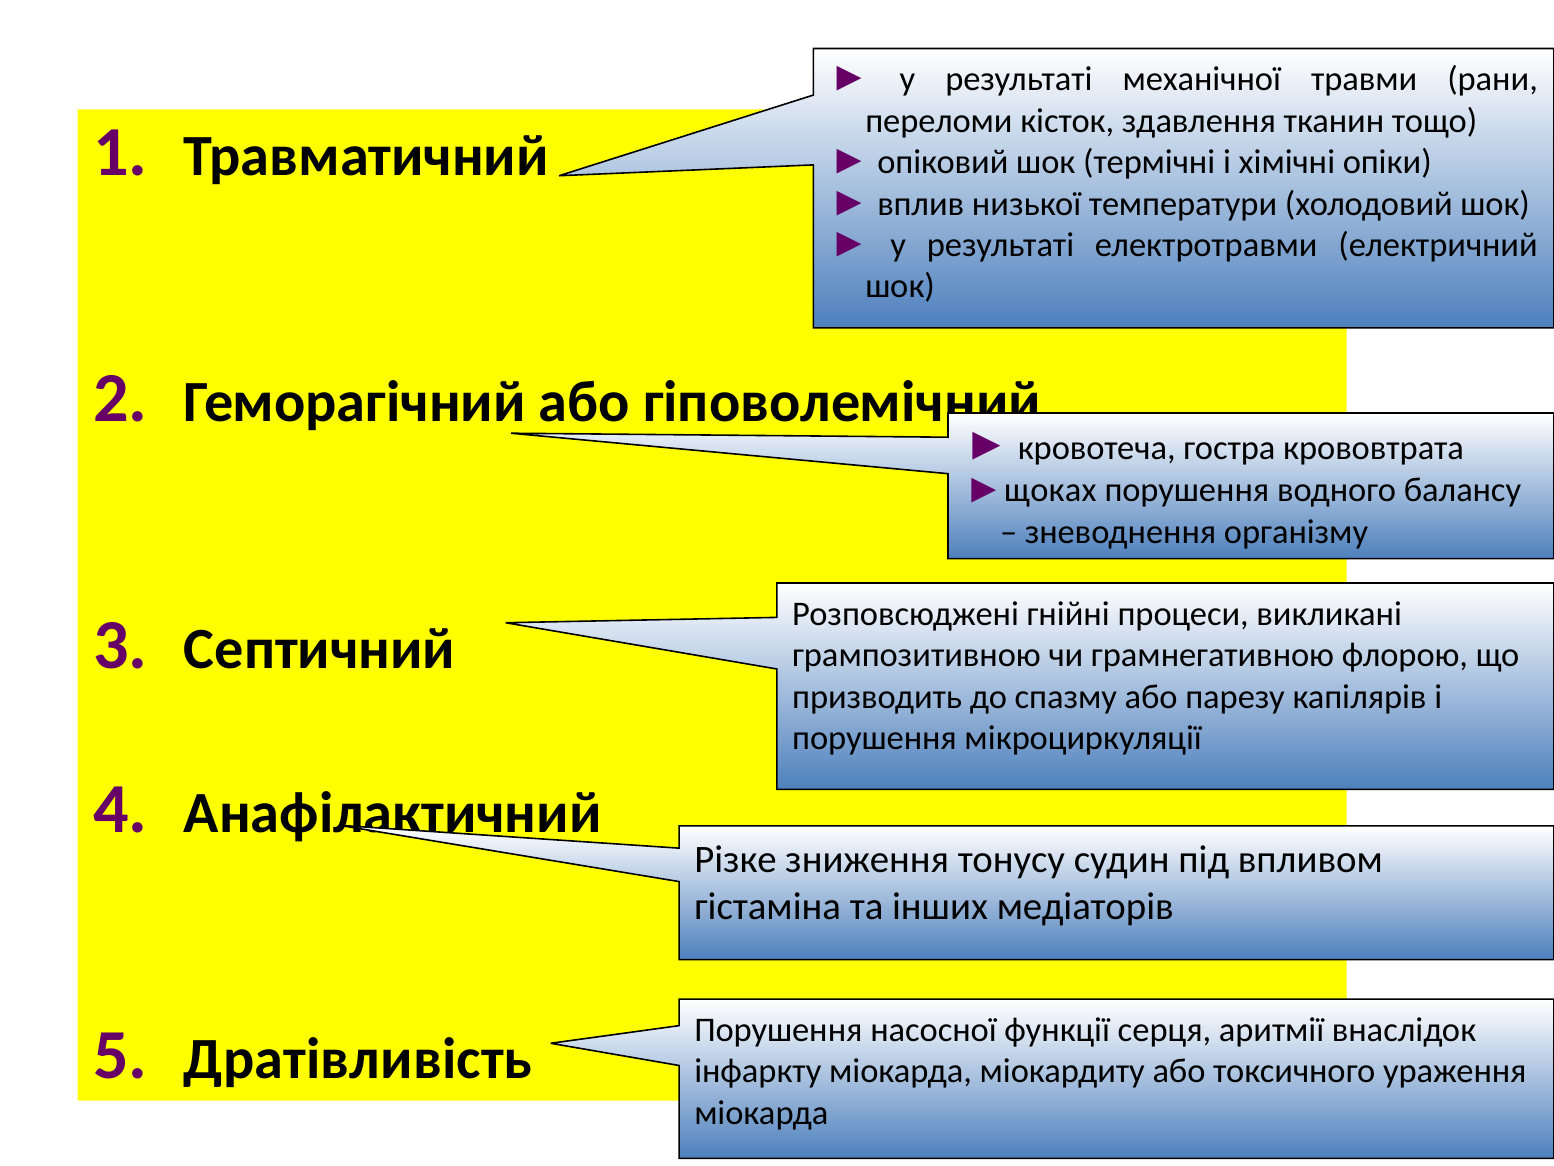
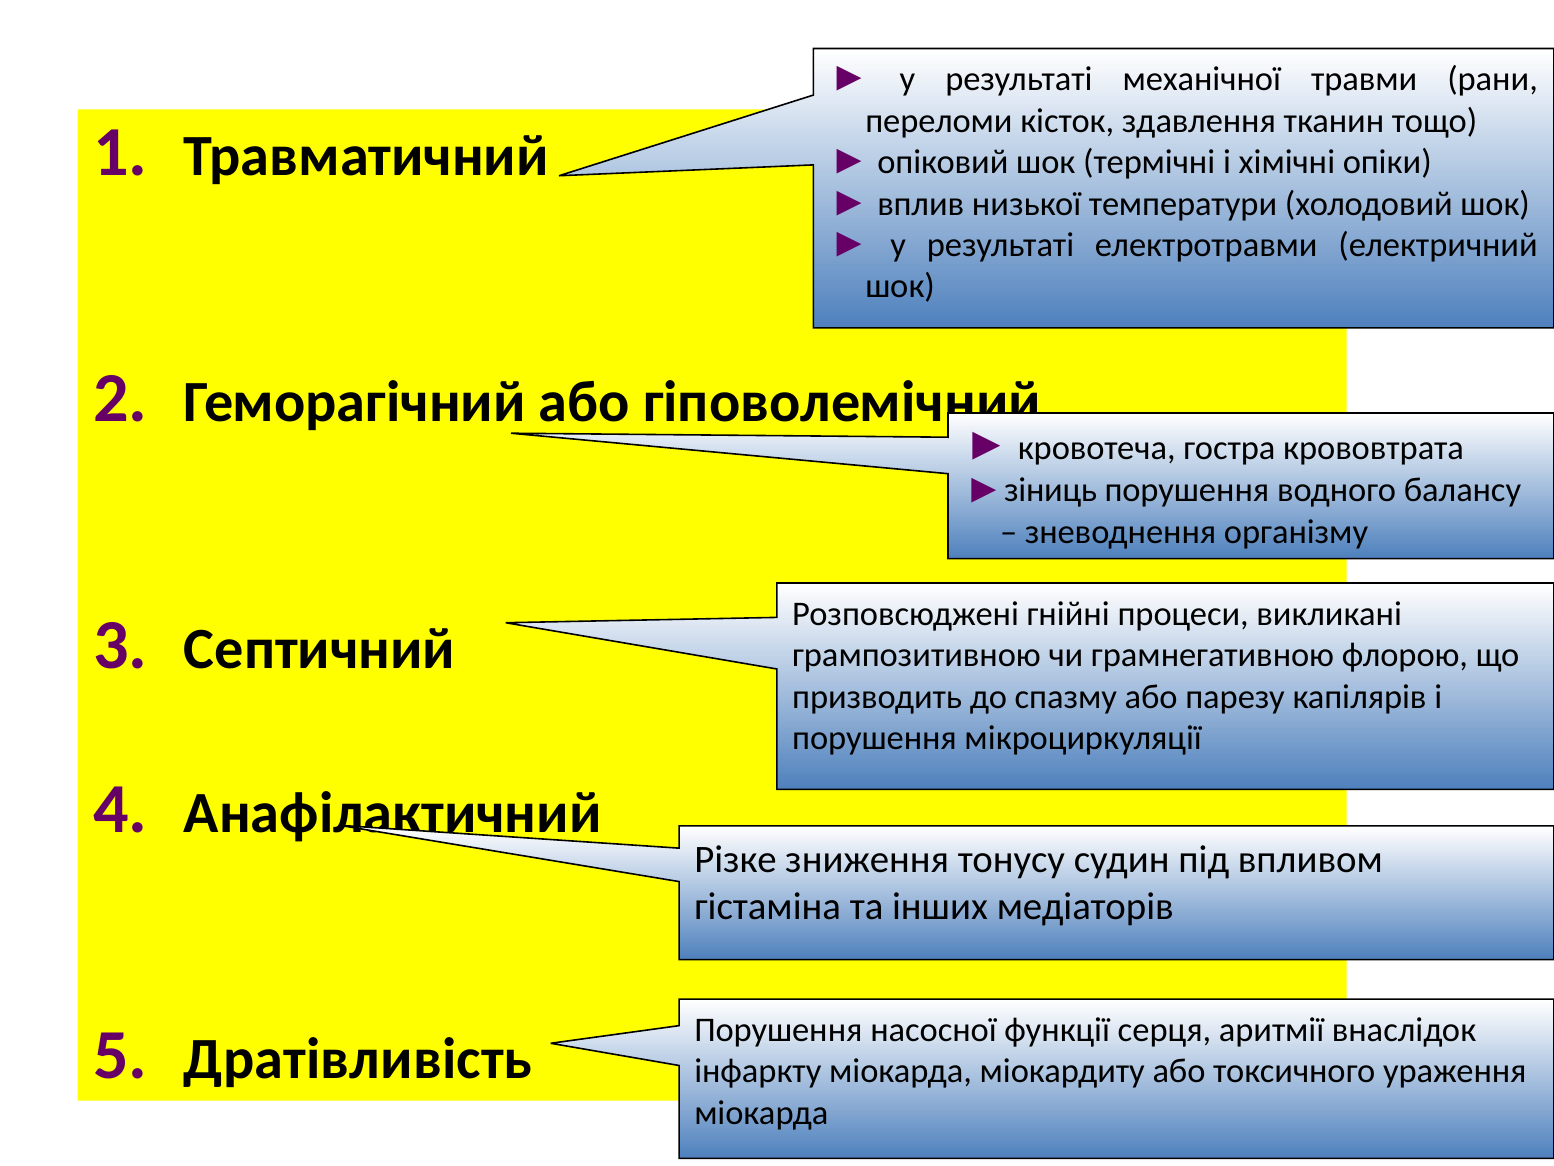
щоках: щоках -> зіниць (1051, 490)
